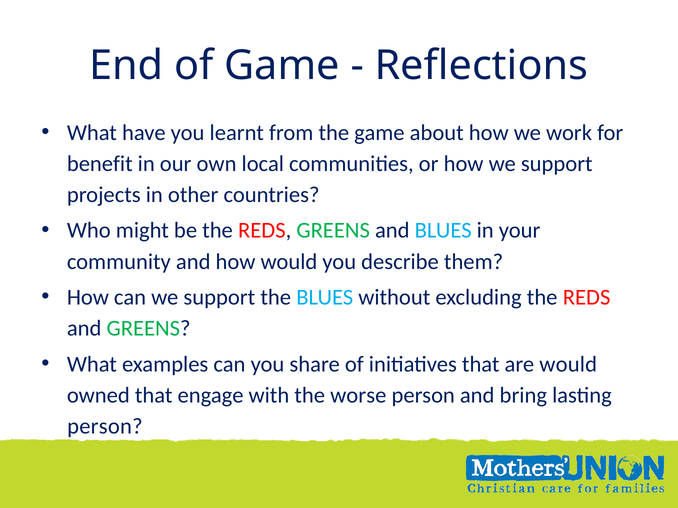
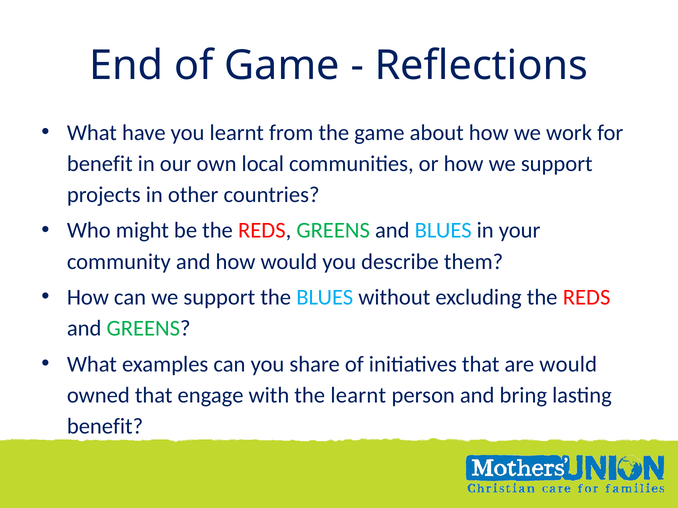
the worse: worse -> learnt (358, 396)
person: person -> benefit (105, 427)
